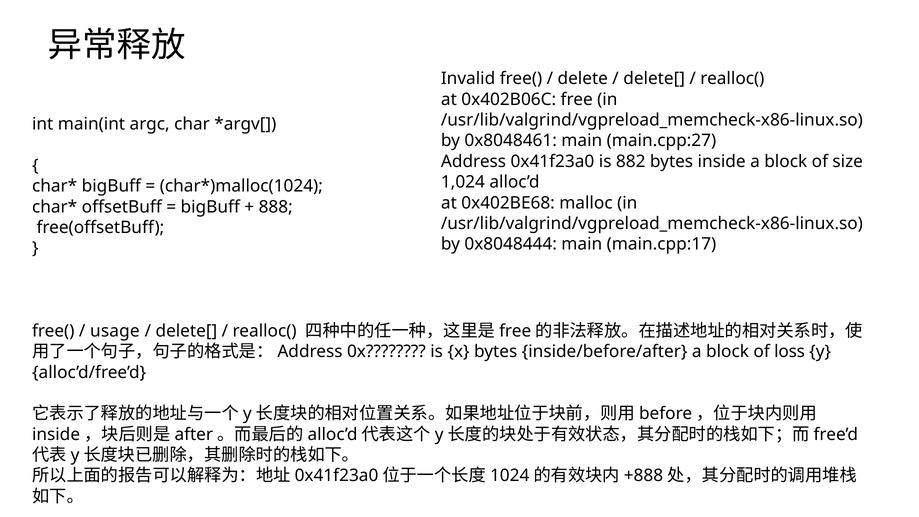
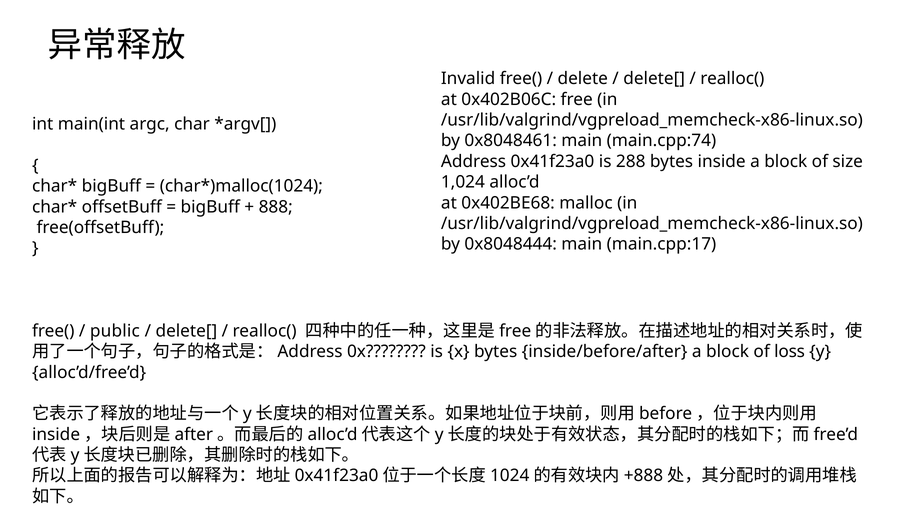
main.cpp:27: main.cpp:27 -> main.cpp:74 (661, 141)
882: 882 -> 288 (631, 161)
usage: usage -> public (115, 331)
